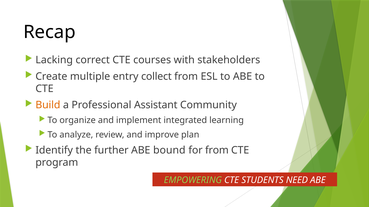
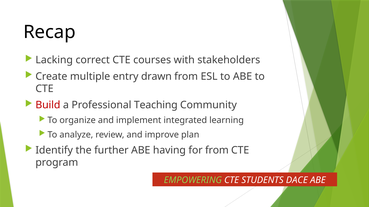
collect: collect -> drawn (156, 77)
Build colour: orange -> red (48, 105)
Assistant: Assistant -> Teaching (156, 105)
bound: bound -> having (169, 151)
NEED: NEED -> DACE (297, 181)
